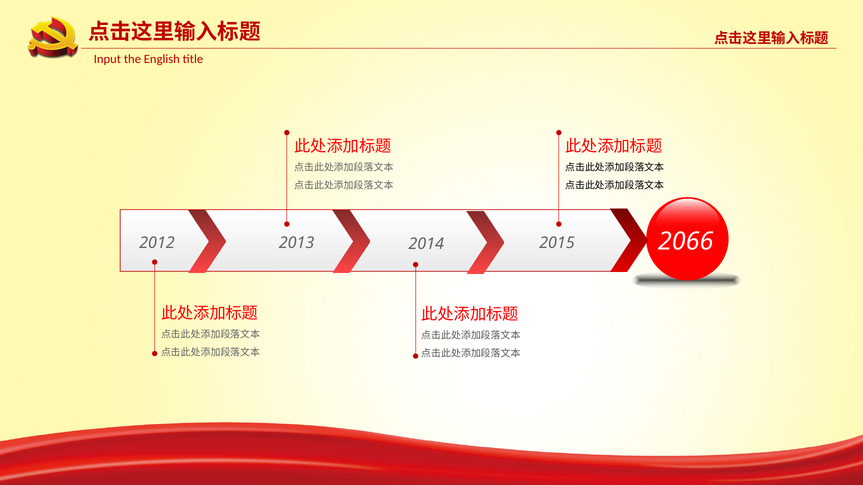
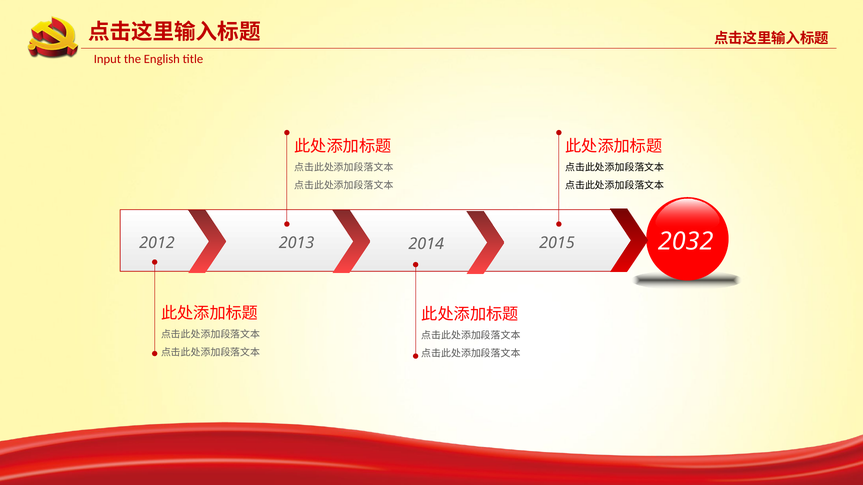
2066: 2066 -> 2032 (686, 242)
